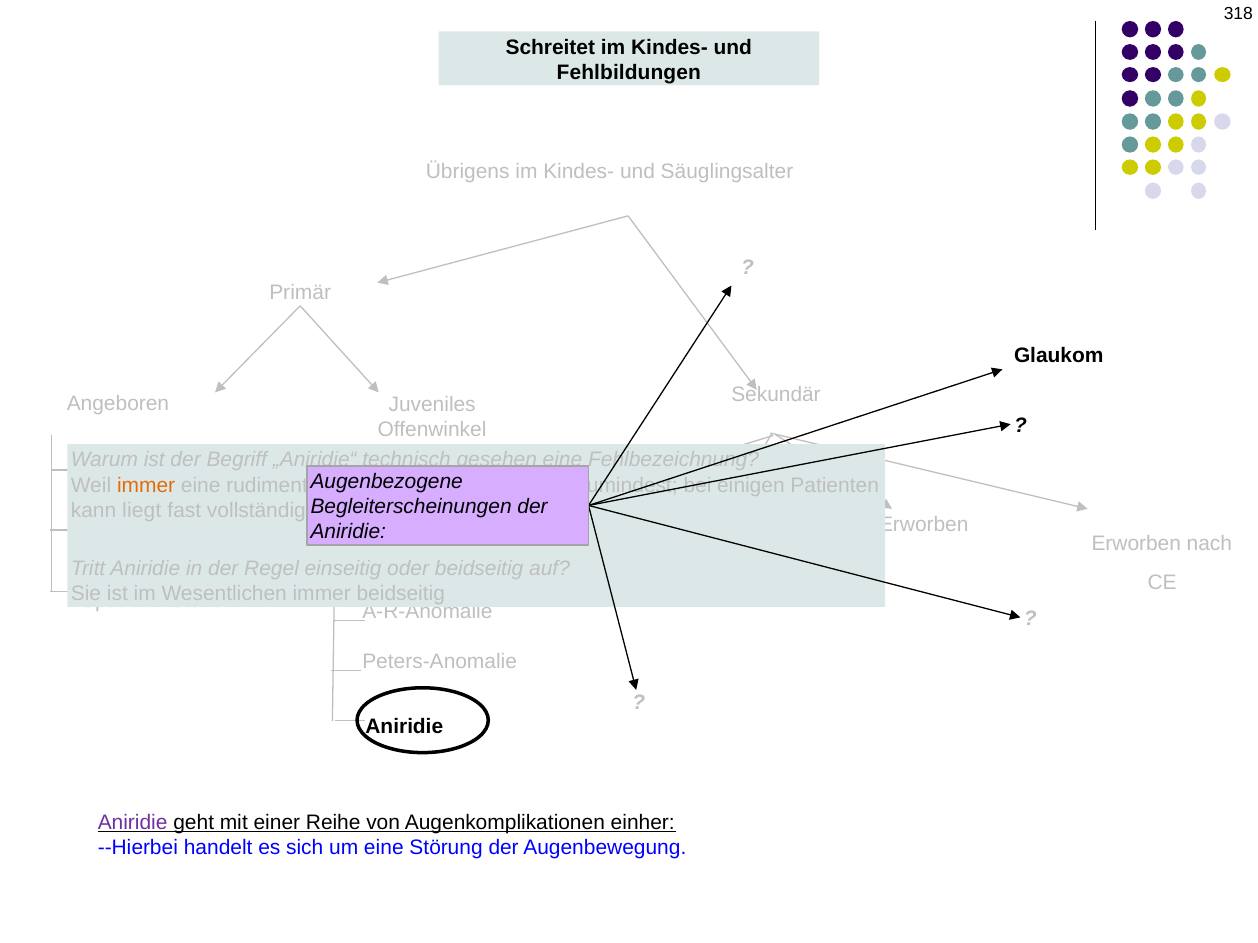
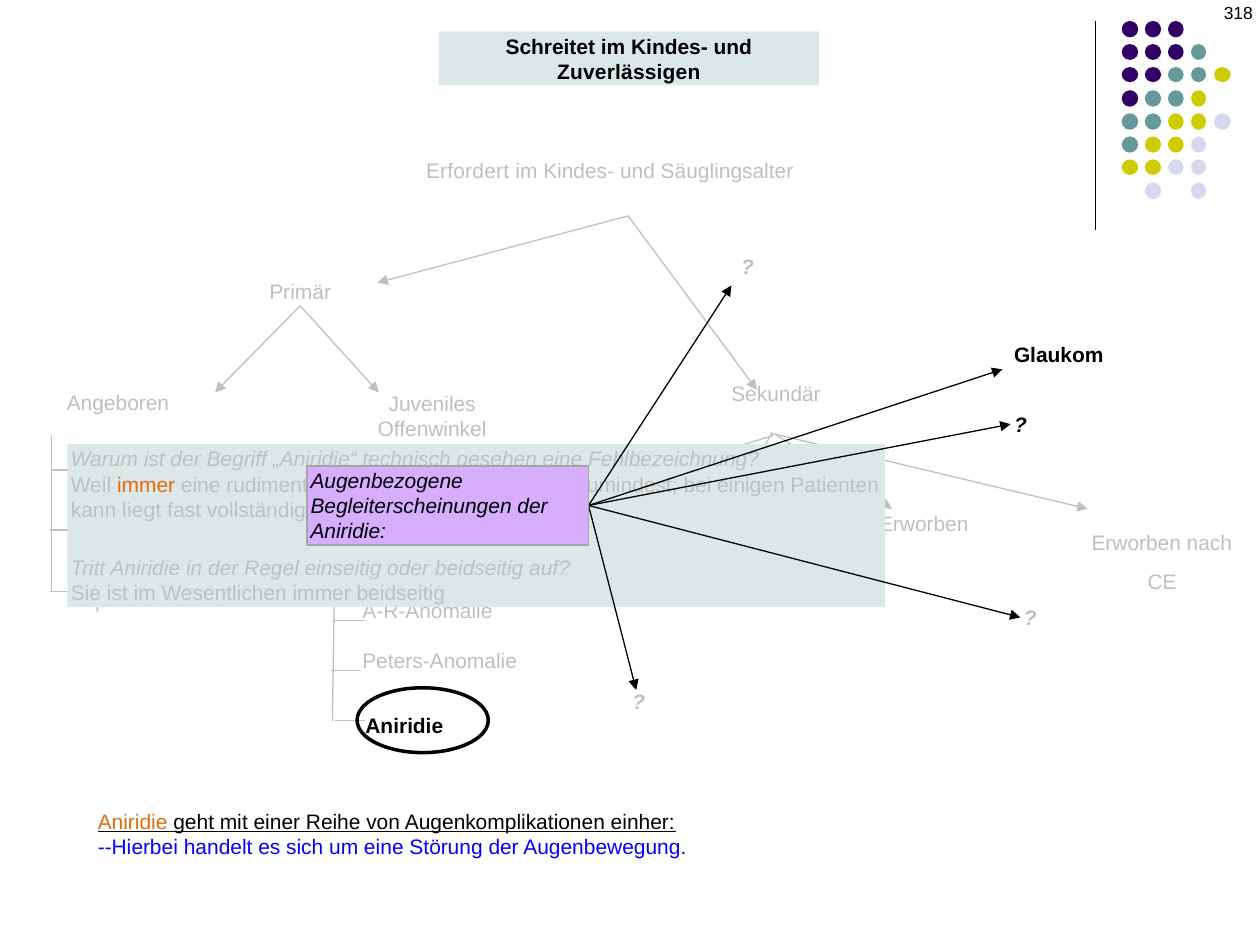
Fehlbildungen: Fehlbildungen -> Zuverlässigen (629, 72)
Übrigens: Übrigens -> Erfordert (468, 171)
Aniridie colour: purple -> orange (133, 823)
